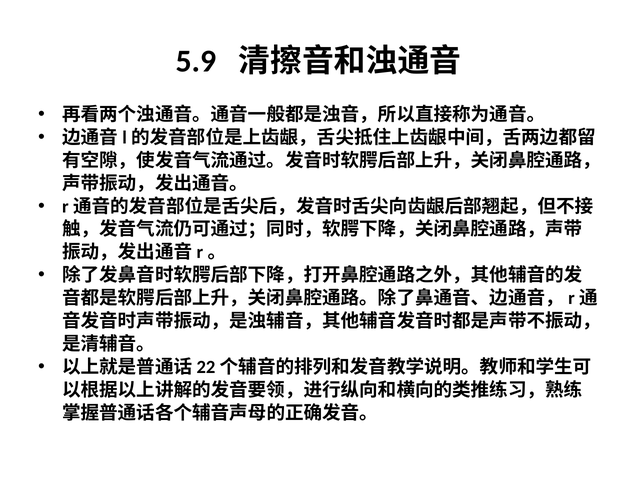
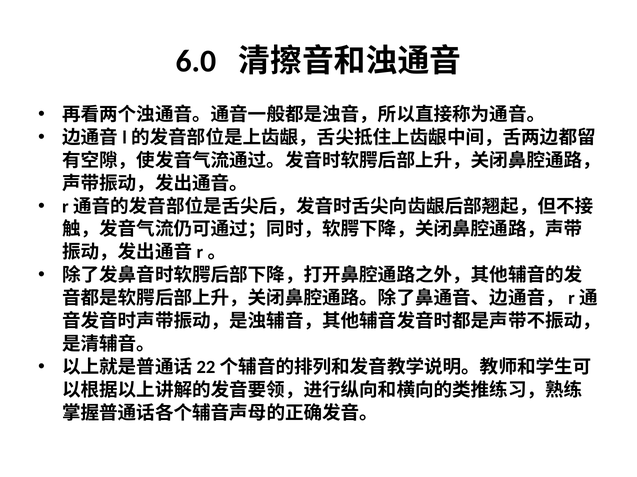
5.9: 5.9 -> 6.0 (196, 61)
